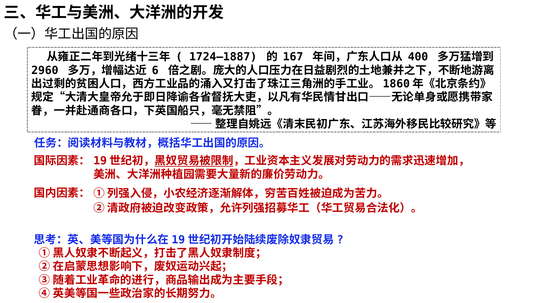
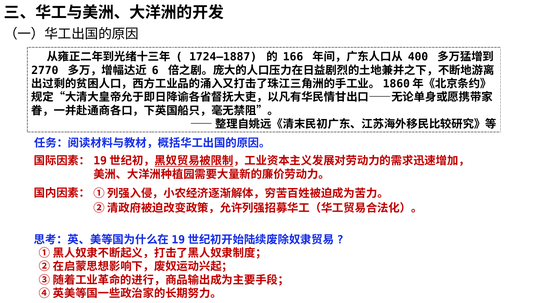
167: 167 -> 166 (293, 57)
2960: 2960 -> 2770 (45, 70)
